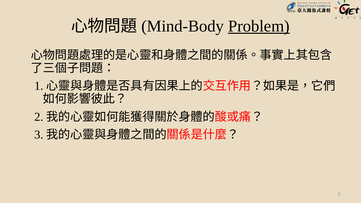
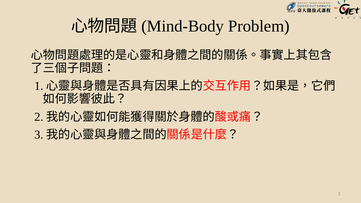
Problem underline: present -> none (259, 26)
